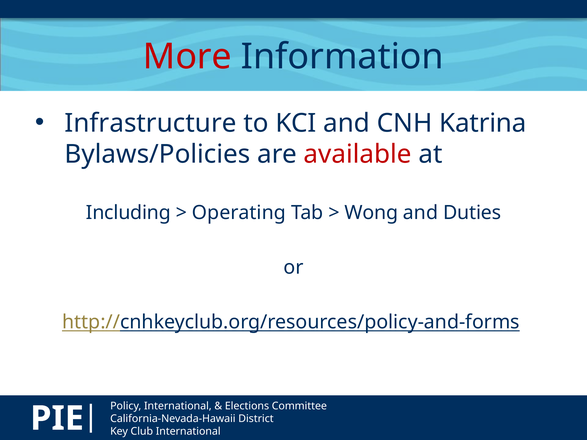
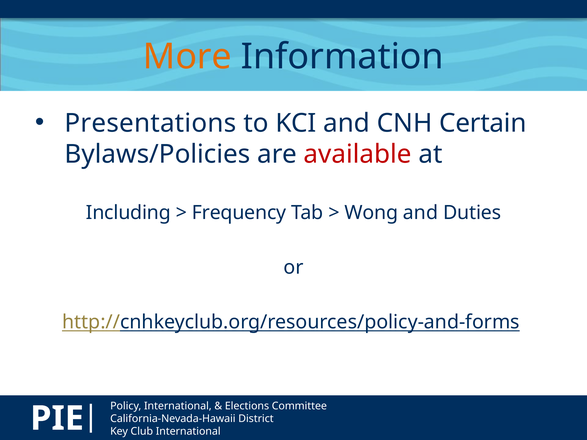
More colour: red -> orange (187, 57)
Infrastructure: Infrastructure -> Presentations (150, 123)
Katrina: Katrina -> Certain (483, 123)
Operating: Operating -> Frequency (239, 213)
